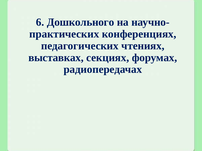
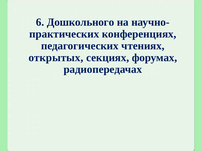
выставках: выставках -> открытых (56, 58)
